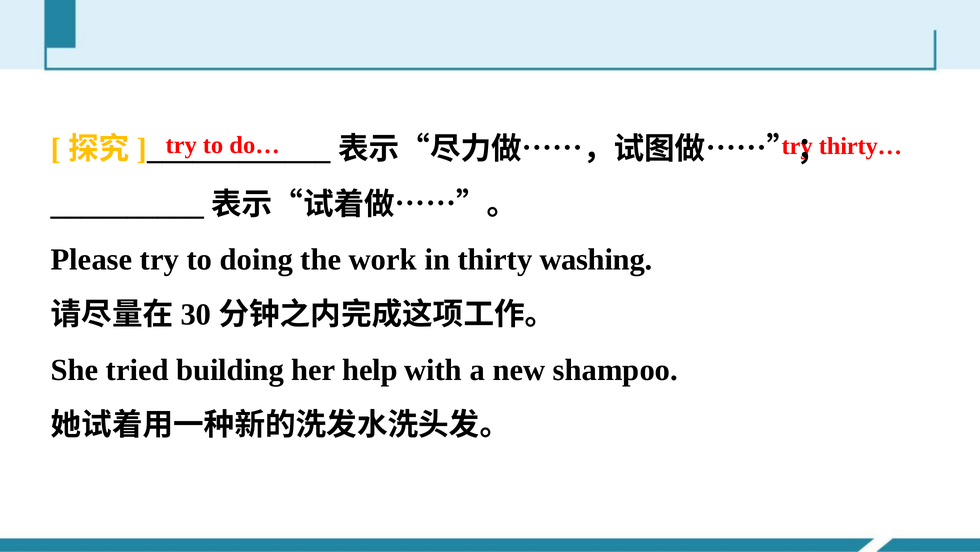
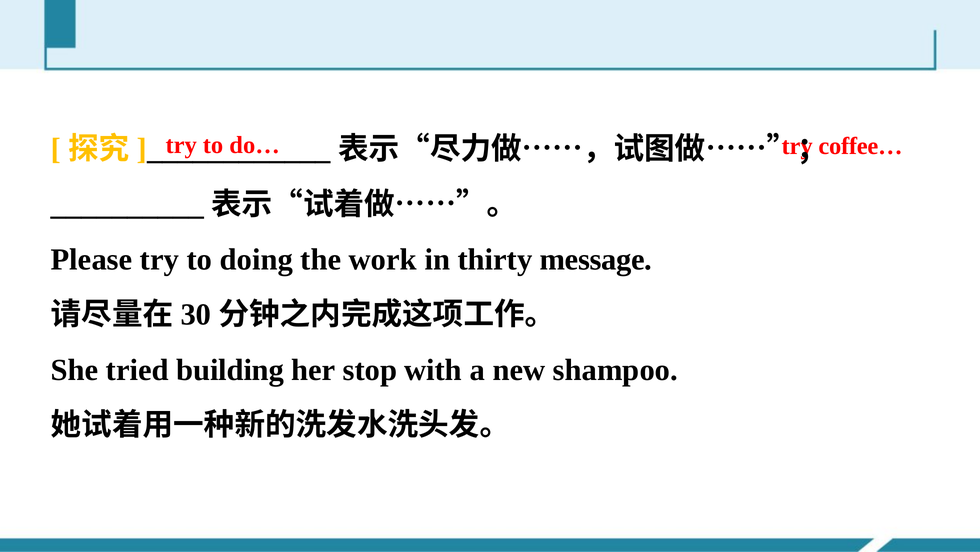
thirty…: thirty… -> coffee… (861, 146)
washing: washing -> message (596, 259)
help: help -> stop (370, 370)
